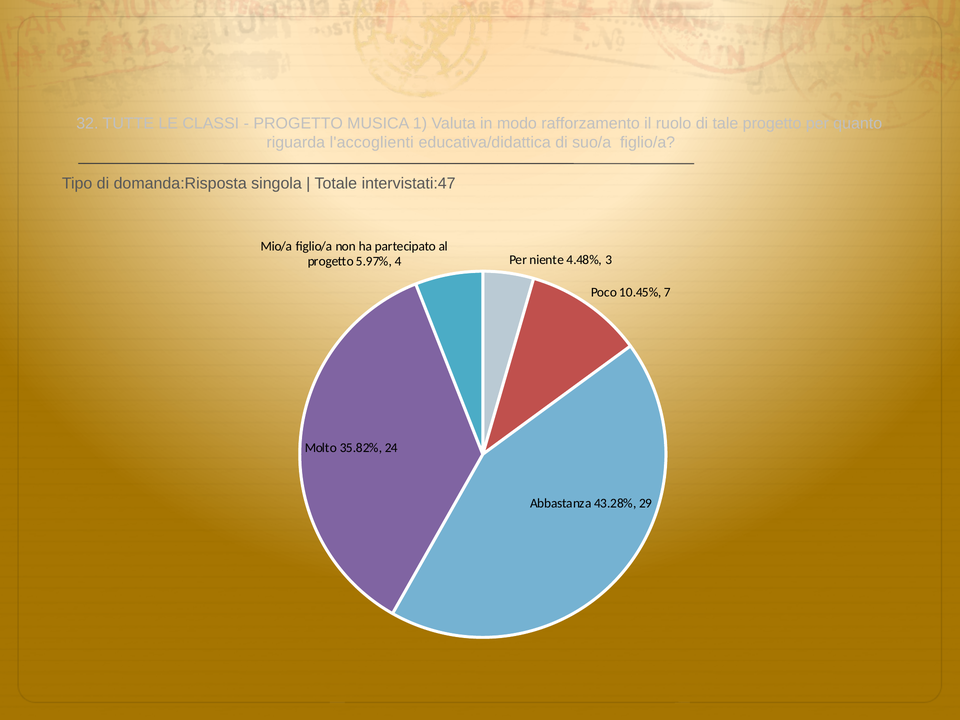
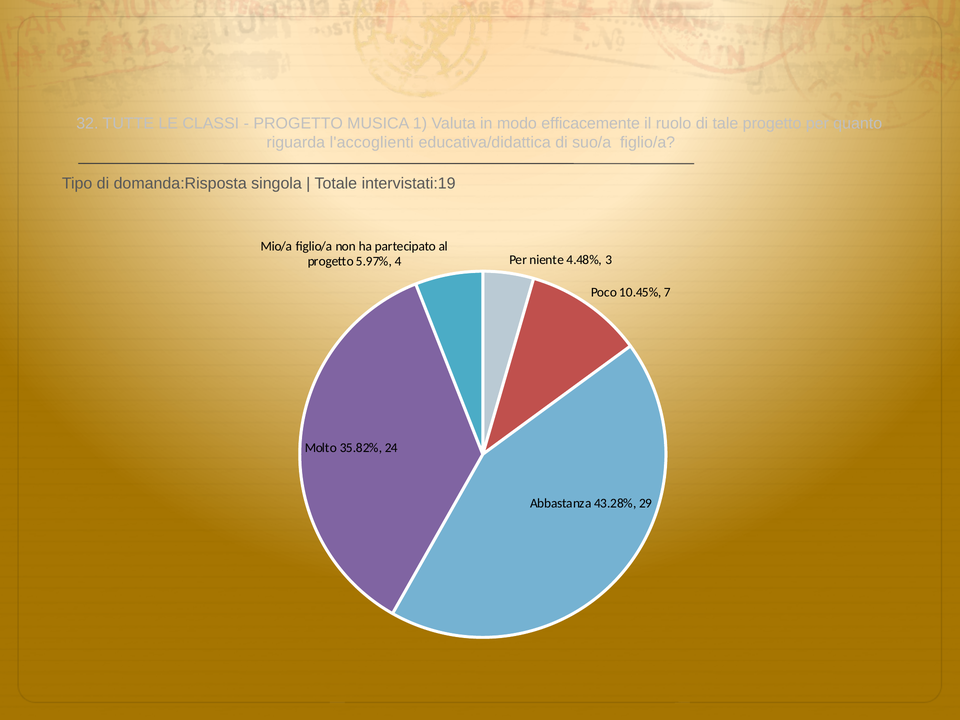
rafforzamento: rafforzamento -> efficacemente (591, 123)
intervistati:47: intervistati:47 -> intervistati:19 (409, 184)
